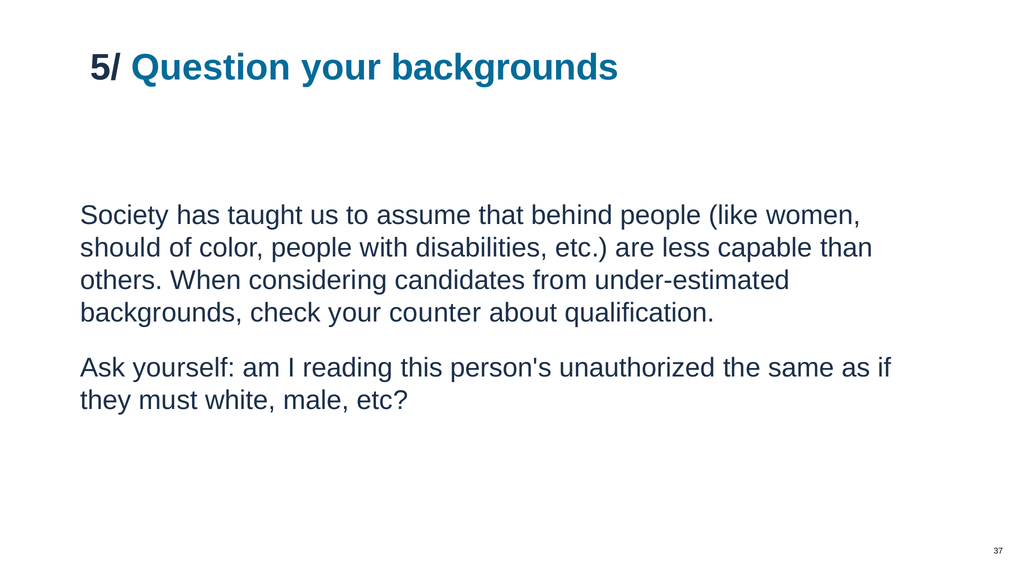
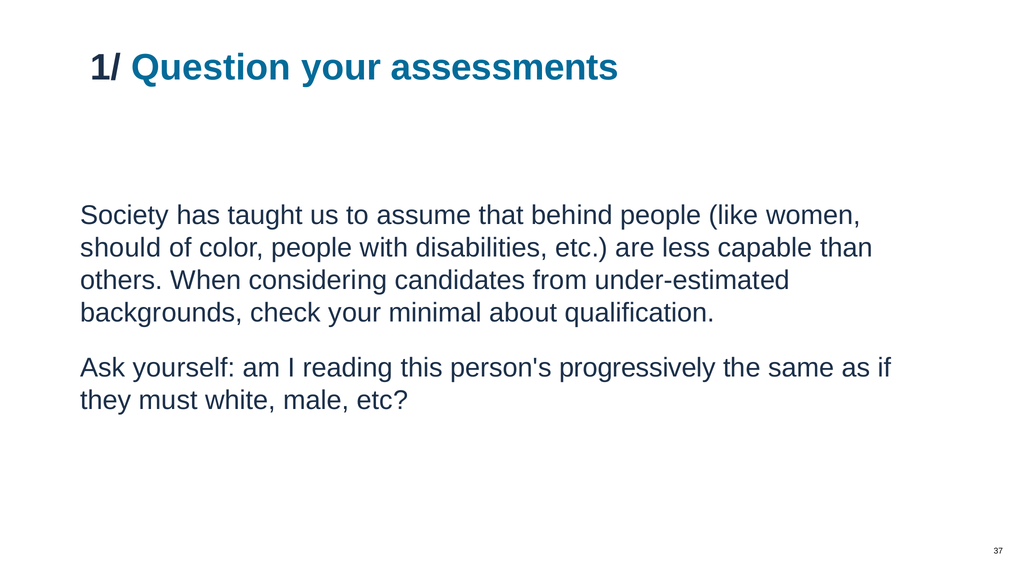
5/: 5/ -> 1/ (106, 67)
your backgrounds: backgrounds -> assessments (505, 67)
counter: counter -> minimal (435, 313)
unauthorized: unauthorized -> progressively (637, 368)
